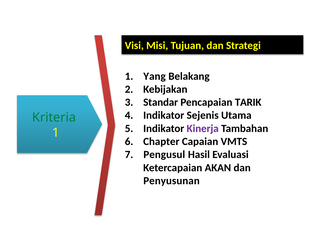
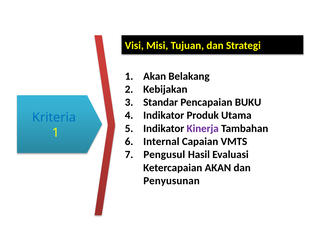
1 Yang: Yang -> Akan (155, 76)
TARIK: TARIK -> BUKU (248, 102)
Sejenis: Sejenis -> Produk (203, 116)
Kriteria colour: green -> blue (54, 117)
Chapter: Chapter -> Internal (161, 142)
